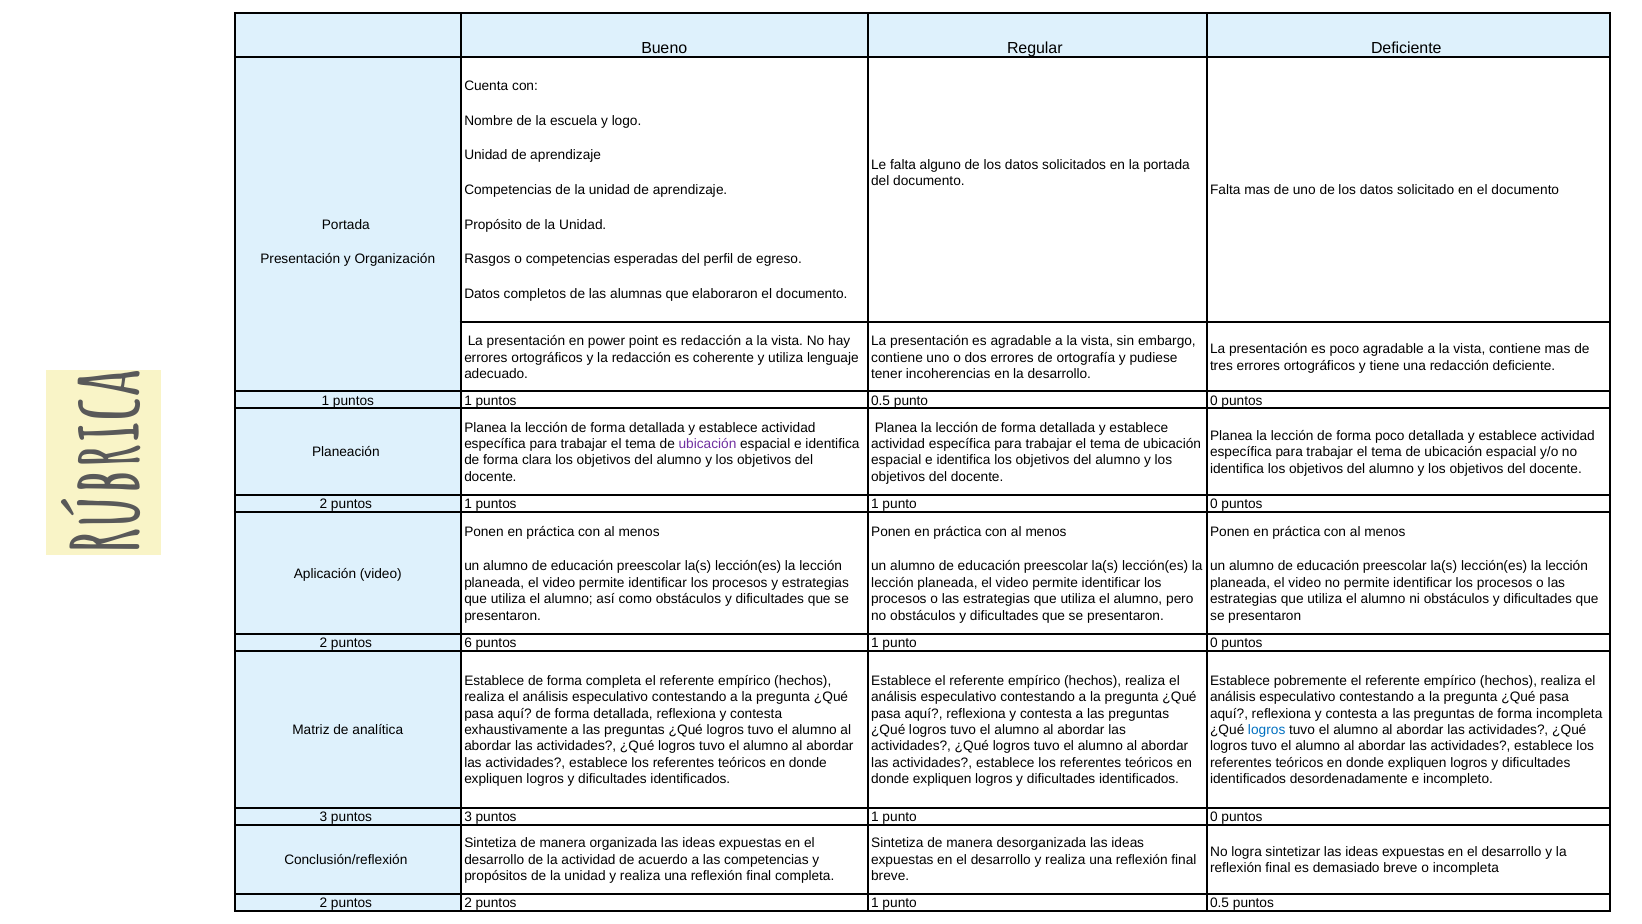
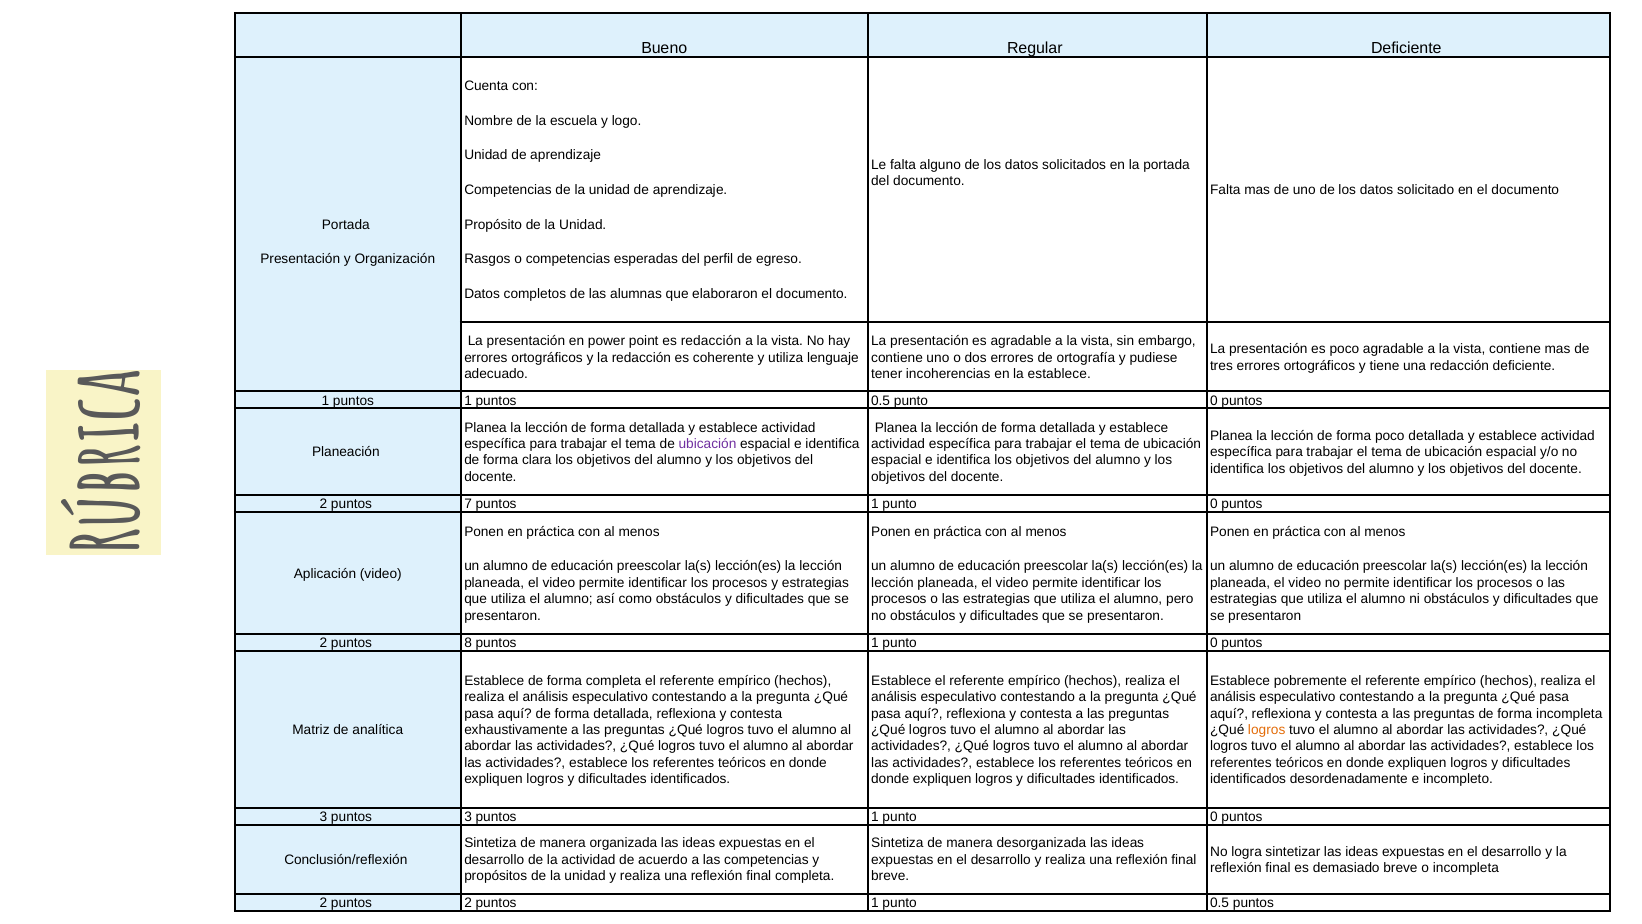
la desarrollo: desarrollo -> establece (1059, 374)
1: 1 -> 7 (468, 504)
6: 6 -> 8 (468, 643)
logros colour: blue -> orange (1267, 730)
